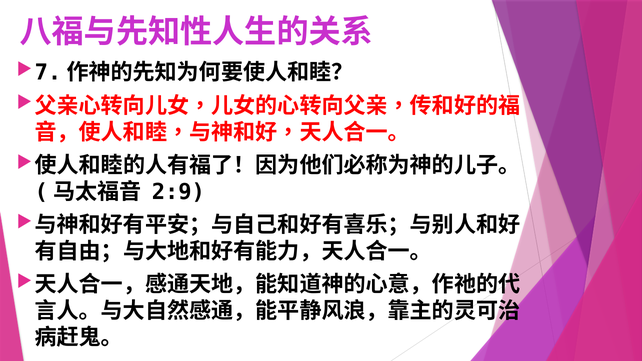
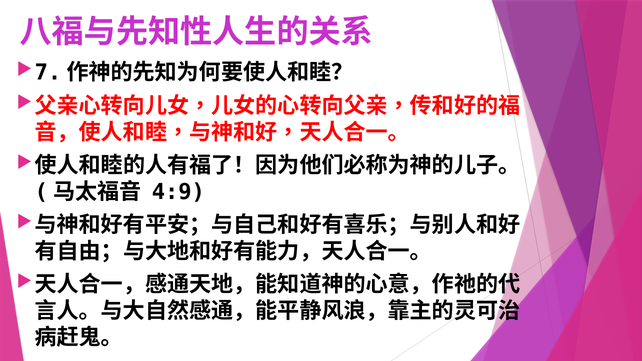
2:9: 2:9 -> 4:9 (178, 192)
